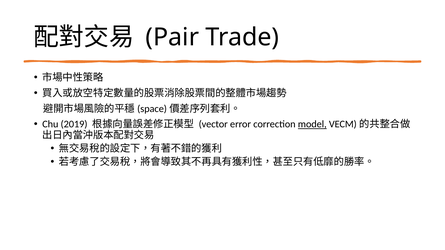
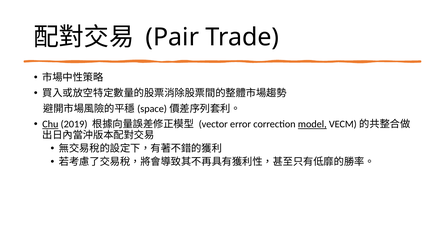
Chu underline: none -> present (50, 124)
